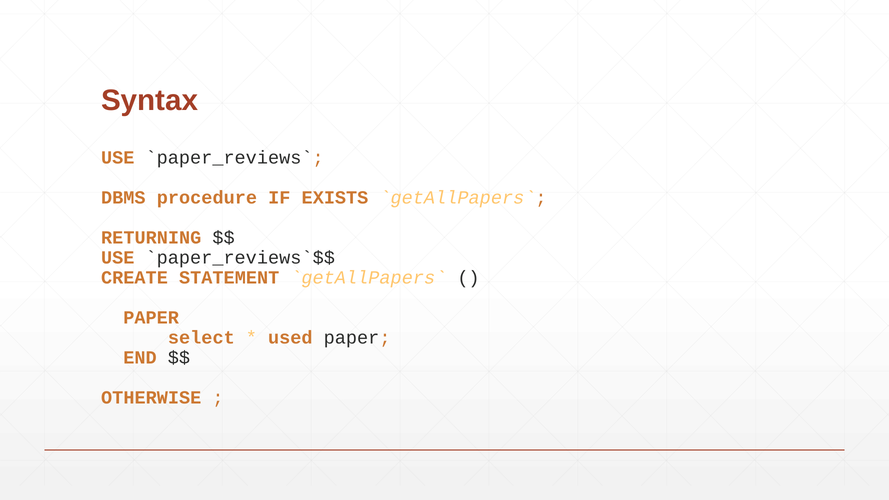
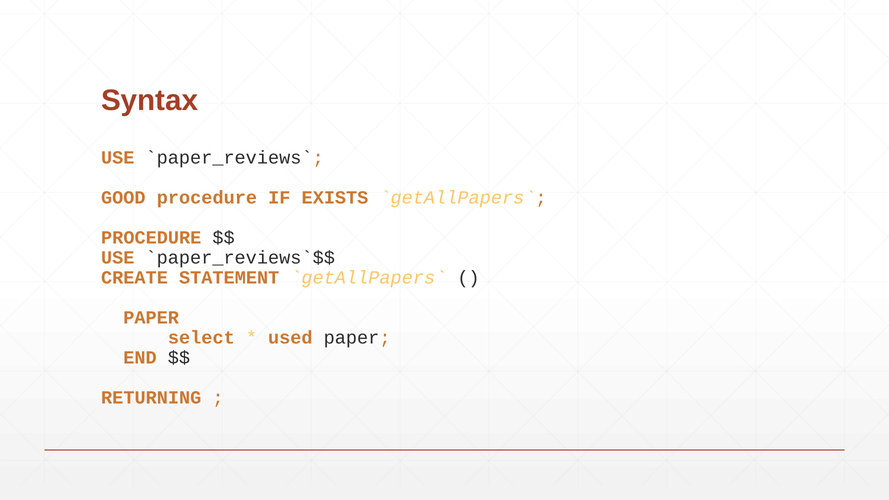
DBMS: DBMS -> GOOD (123, 198)
RETURNING: RETURNING -> PROCEDURE (151, 238)
OTHERWISE: OTHERWISE -> RETURNING (151, 398)
